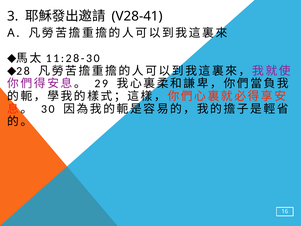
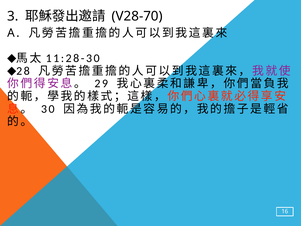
V28-41: V28-41 -> V28-70 (137, 16)
